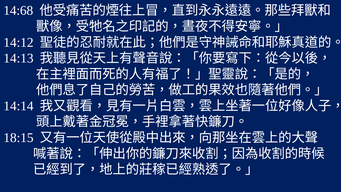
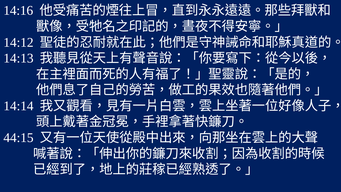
14:68: 14:68 -> 14:16 (18, 11)
18:15: 18:15 -> 44:15 (18, 138)
